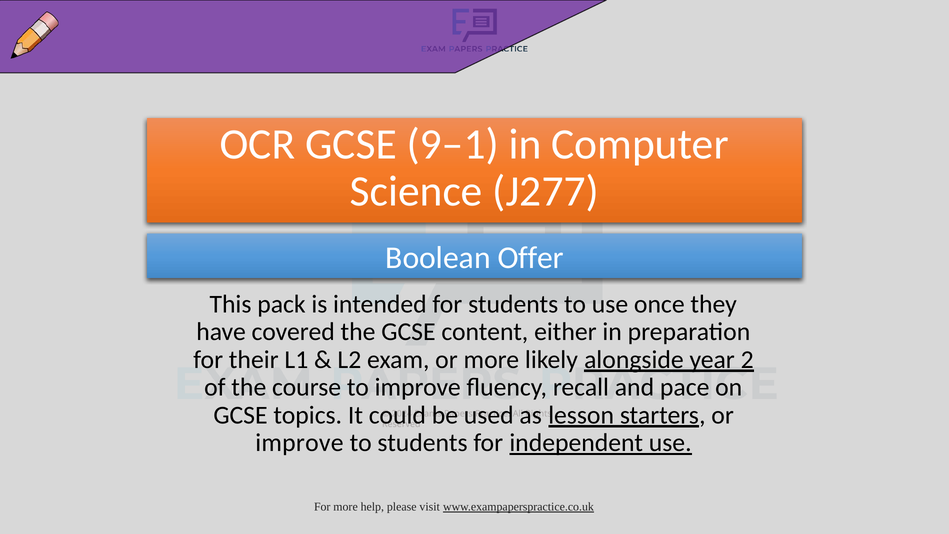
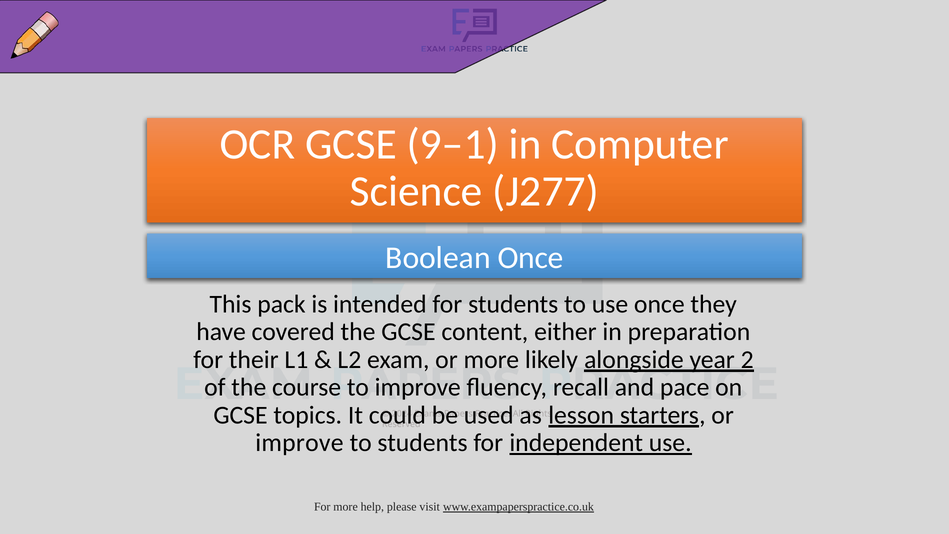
Boolean Offer: Offer -> Once (531, 258)
